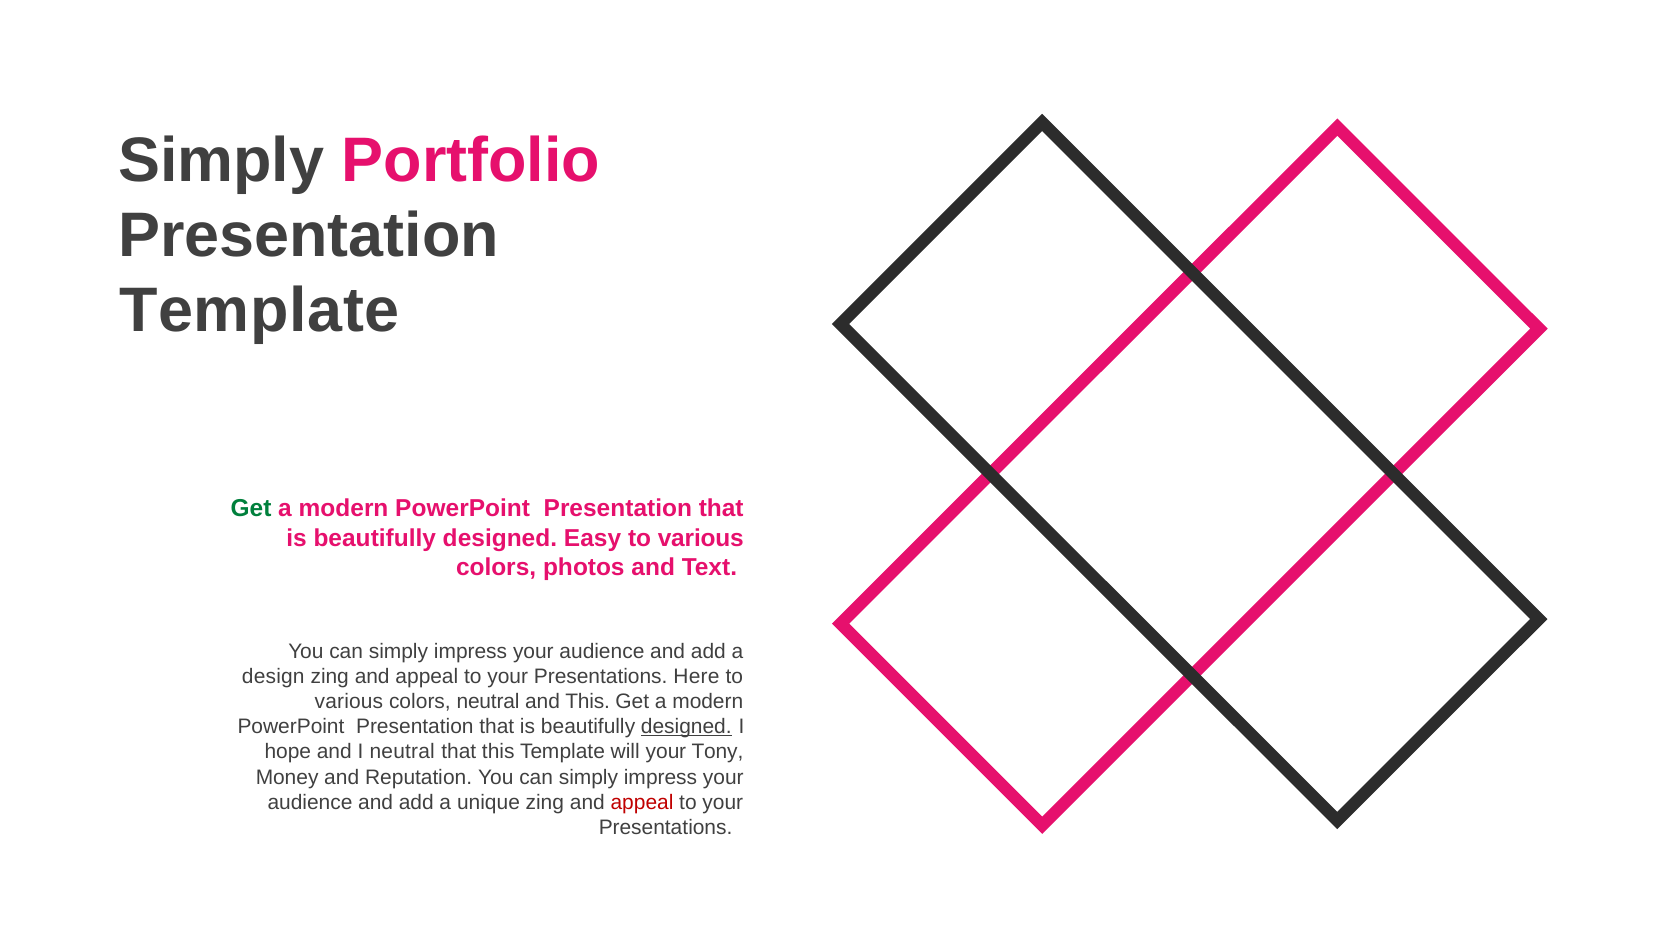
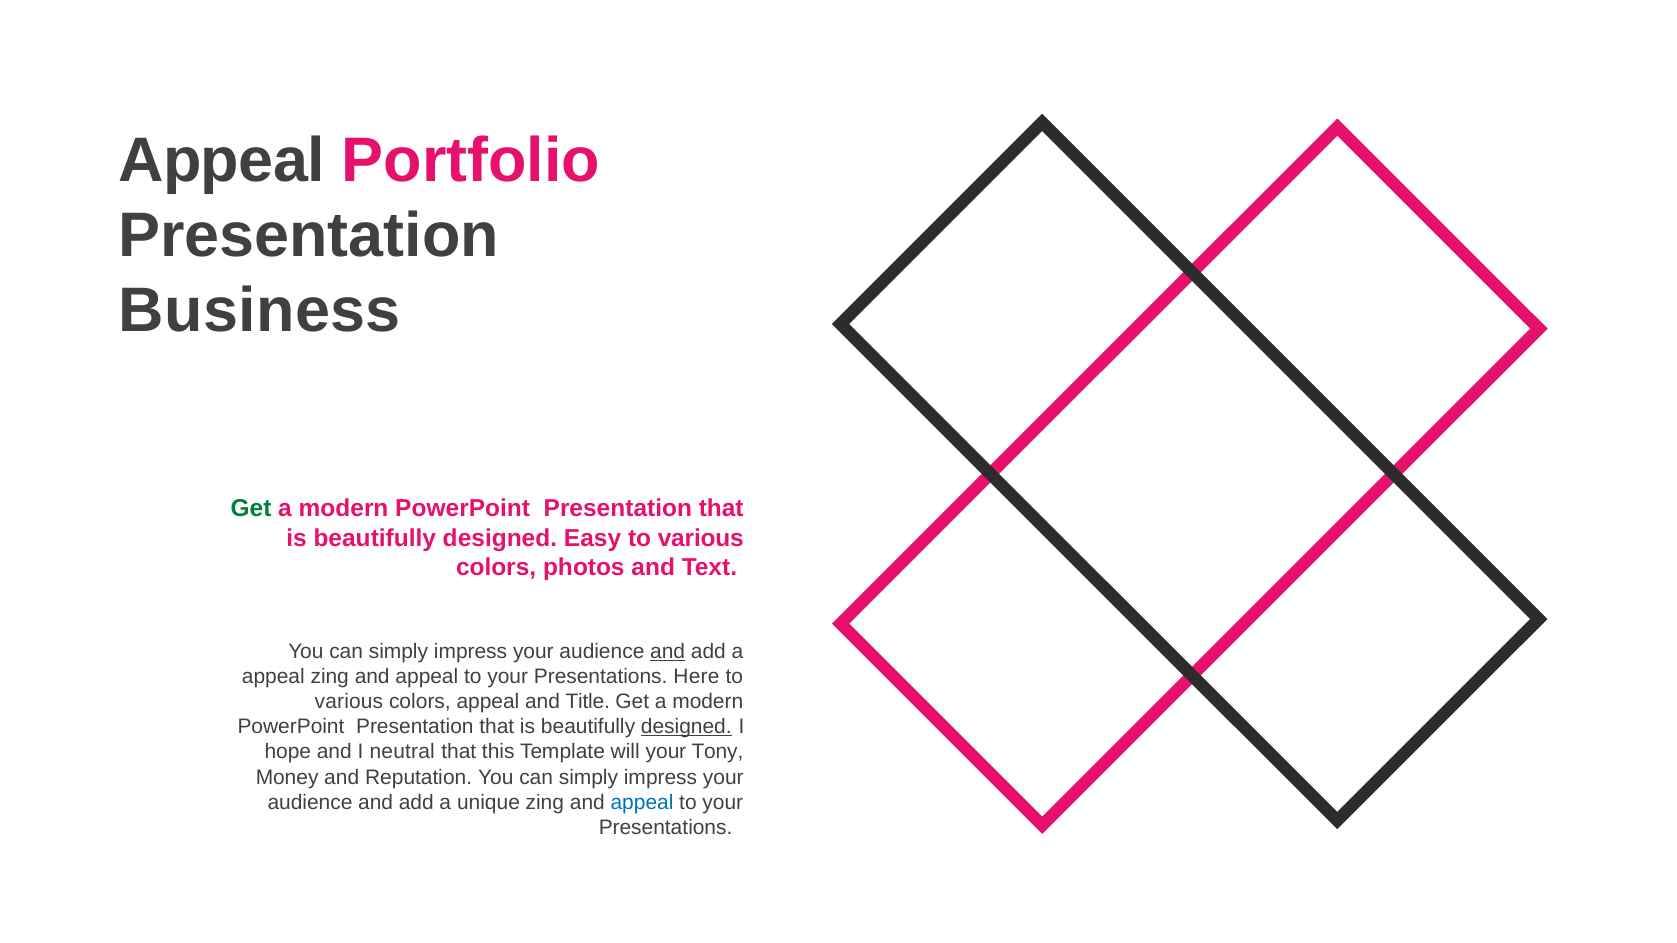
Simply: Simply -> Appeal (222, 160)
Template: Template -> Business (260, 311)
and underline: none -> present (668, 652)
design: design -> appeal (273, 677)
colors neutral: neutral -> appeal (488, 702)
and This: This -> Title (588, 702)
appeal colour: red -> blue (642, 802)
